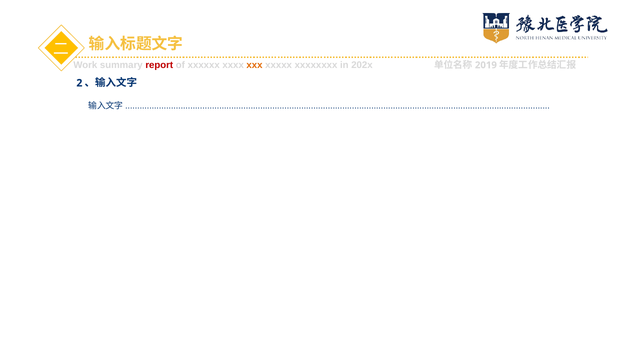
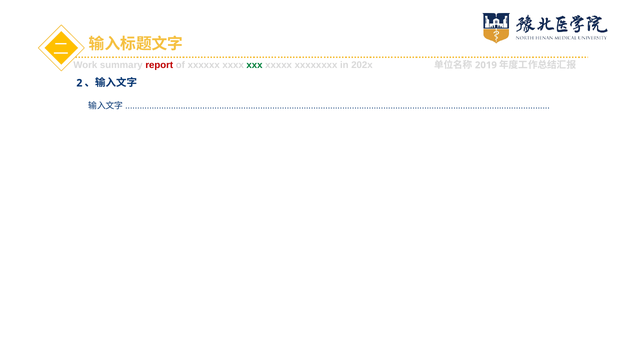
xxx colour: orange -> green (255, 65)
